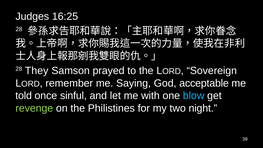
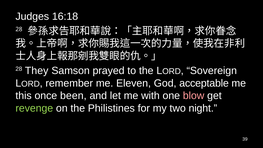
16:25: 16:25 -> 16:18 (65, 16)
Saying: Saying -> Eleven (134, 83)
told: told -> this (24, 96)
sinful: sinful -> been (73, 96)
blow colour: light blue -> pink (194, 96)
